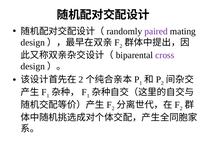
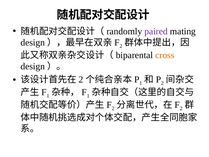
cross colour: purple -> orange (165, 55)
